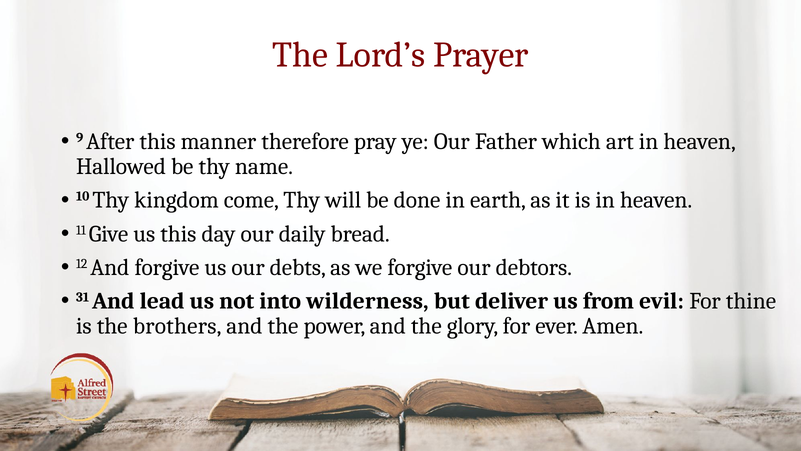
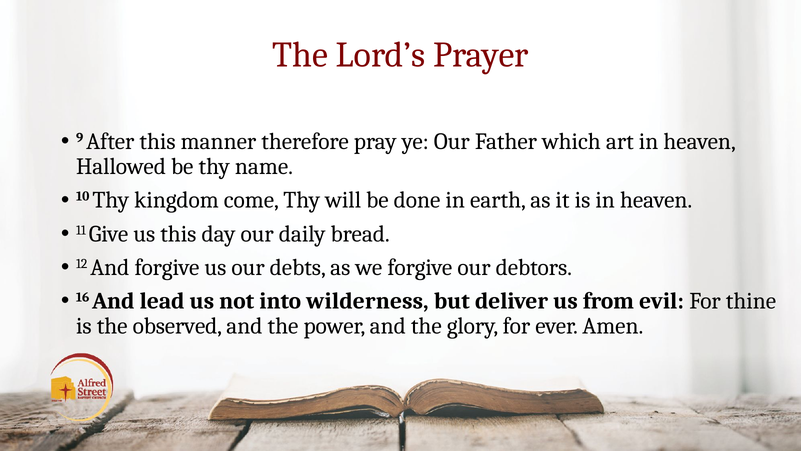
31: 31 -> 16 (83, 297)
brothers: brothers -> observed (177, 326)
